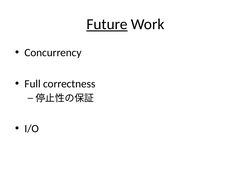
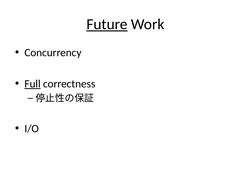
Full underline: none -> present (33, 84)
